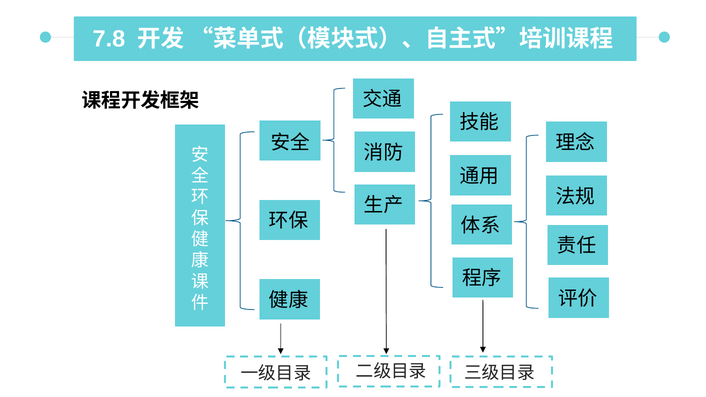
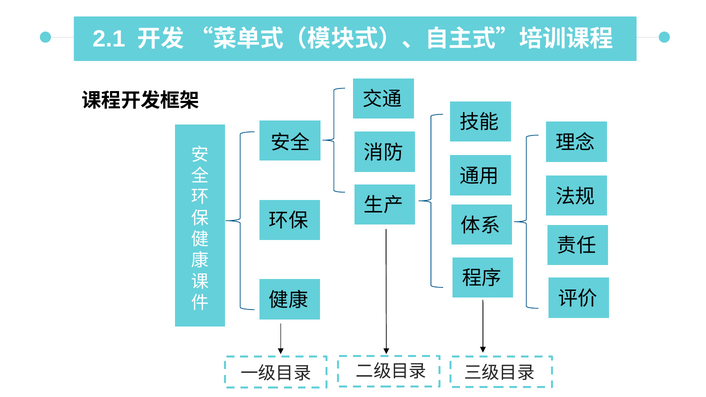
7.8: 7.8 -> 2.1 (109, 39)
